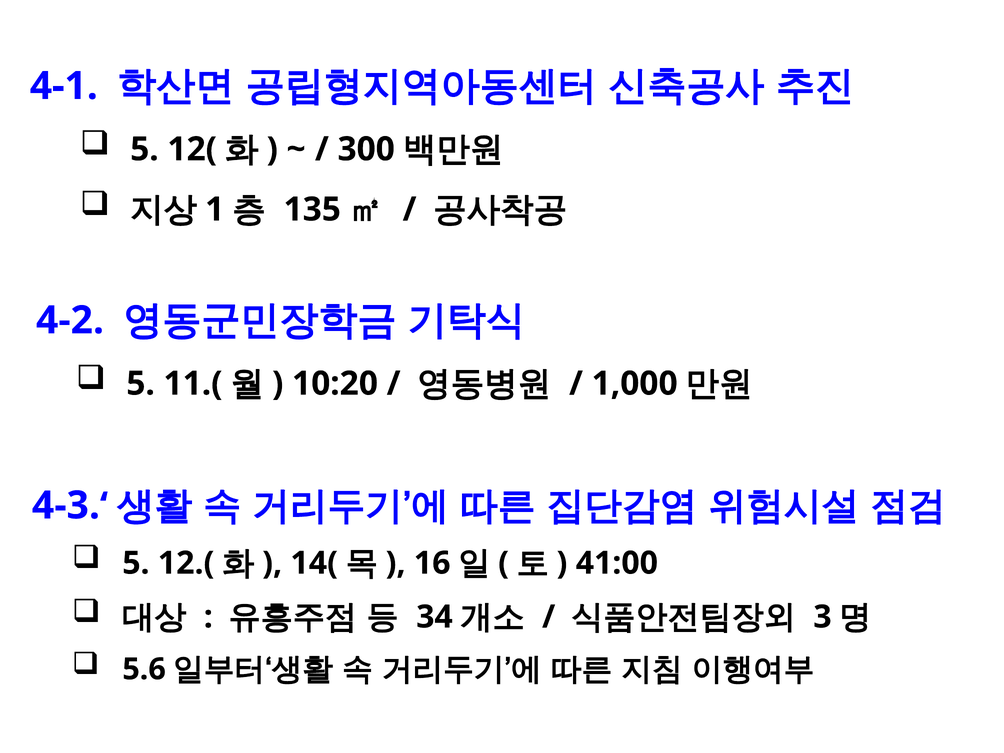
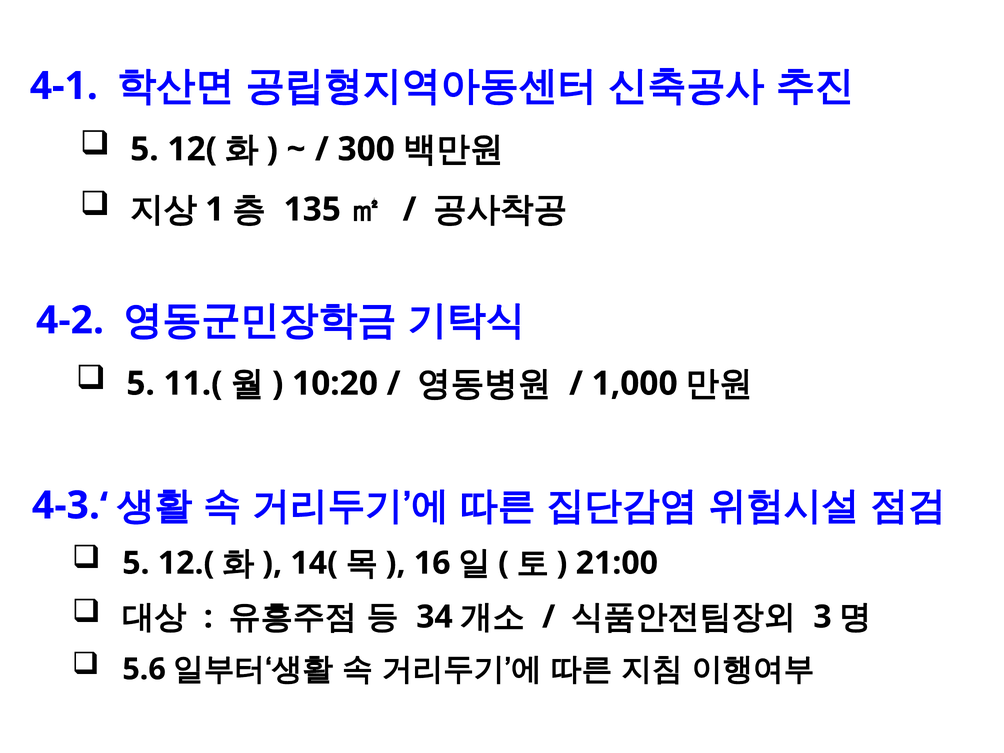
41:00: 41:00 -> 21:00 (617, 563)
